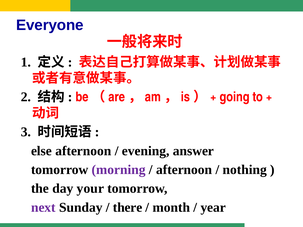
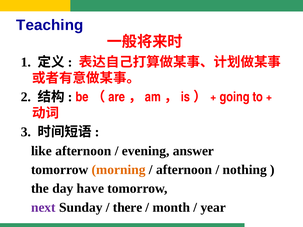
Everyone: Everyone -> Teaching (50, 25)
else: else -> like (41, 151)
morning colour: purple -> orange (119, 170)
your: your -> have (90, 189)
